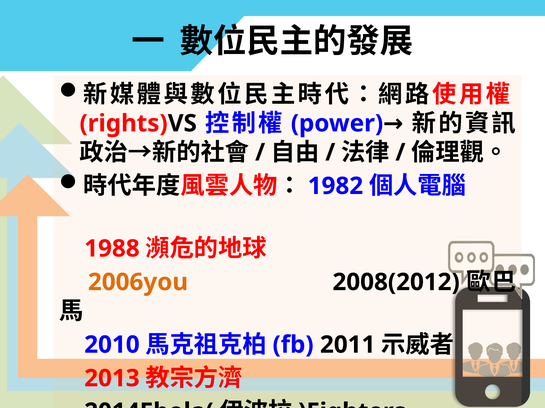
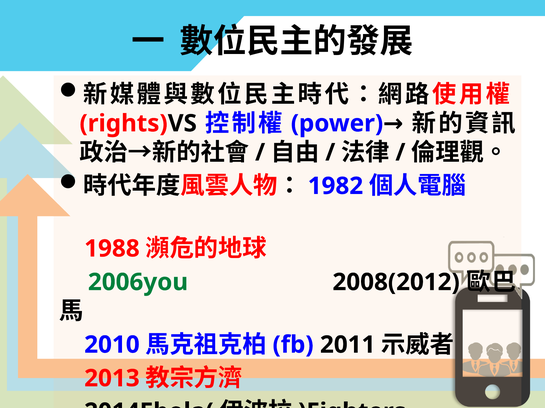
2006you colour: orange -> green (138, 283)
